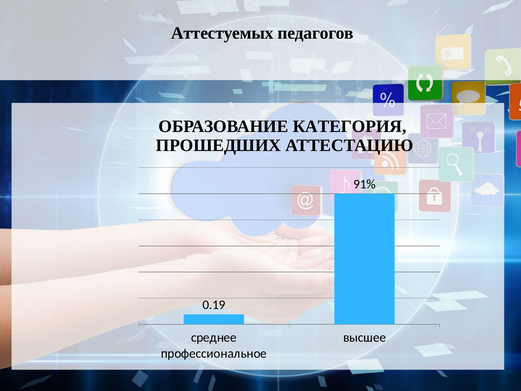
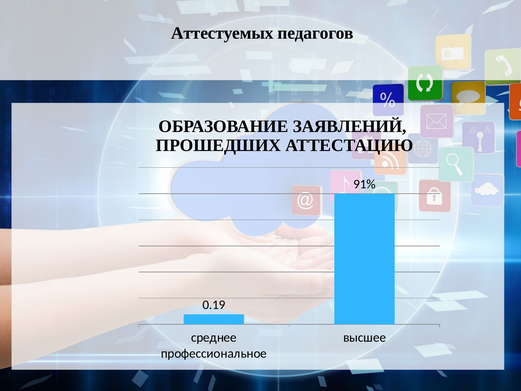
КАТЕГОРИЯ: КАТЕГОРИЯ -> ЗАЯВЛЕНИЙ (350, 126)
